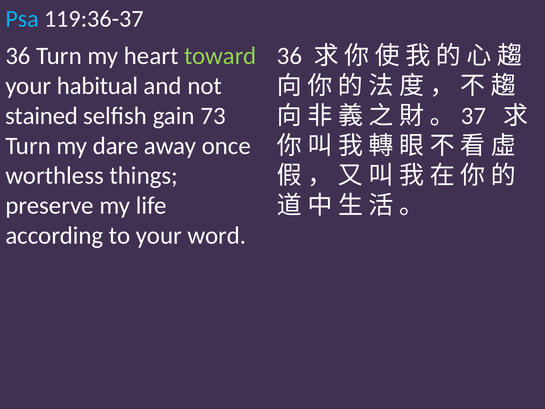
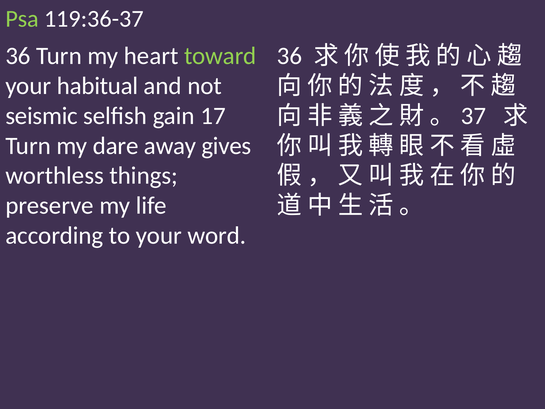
Psa colour: light blue -> light green (22, 19)
stained: stained -> seismic (42, 116)
73: 73 -> 17 (213, 116)
once: once -> gives (226, 146)
